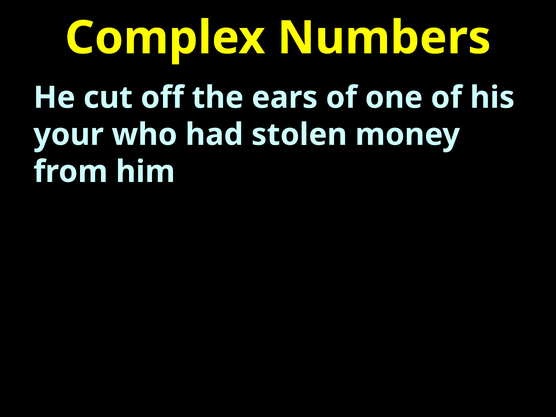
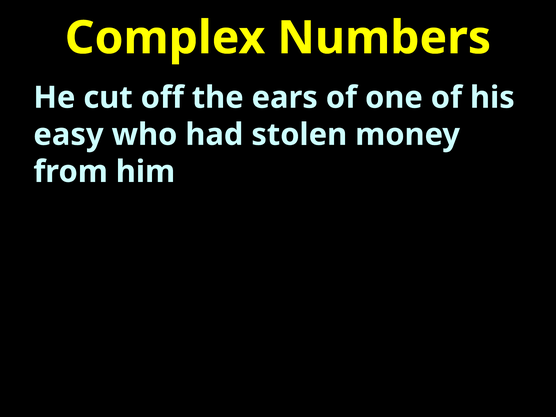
your: your -> easy (68, 135)
